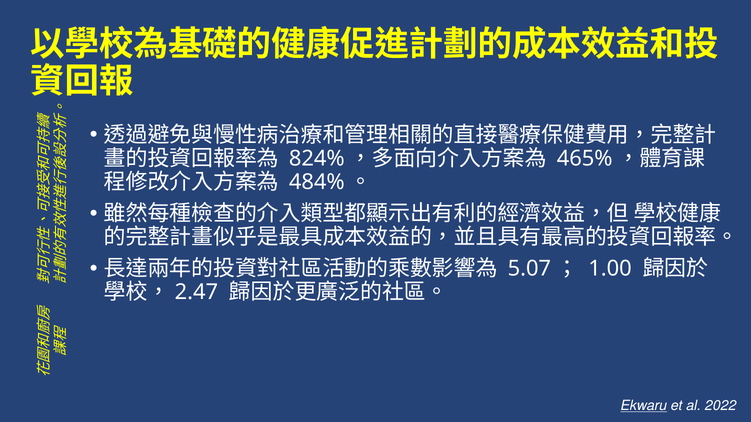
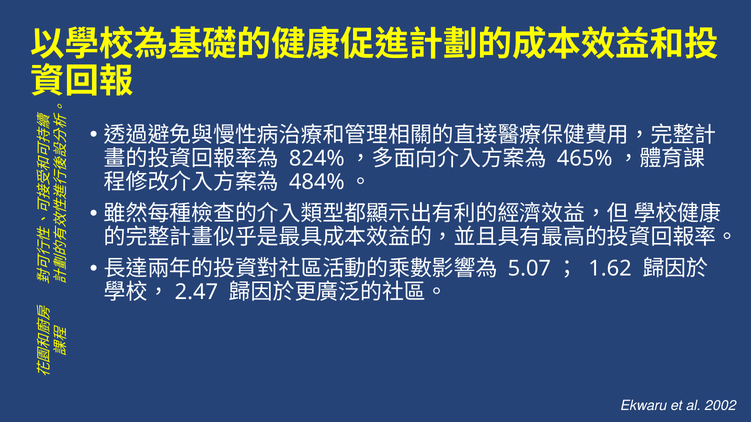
1.00: 1.00 -> 1.62 (610, 269)
Ekwaru underline: present -> none (644, 406)
2022: 2022 -> 2002 (721, 406)
